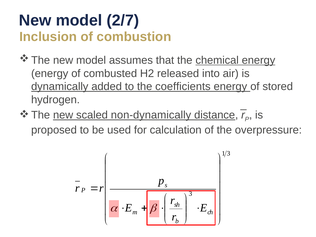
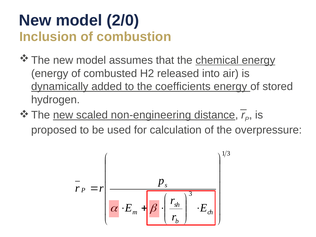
2/7: 2/7 -> 2/0 (123, 20)
non-dynamically: non-dynamically -> non-engineering (151, 115)
